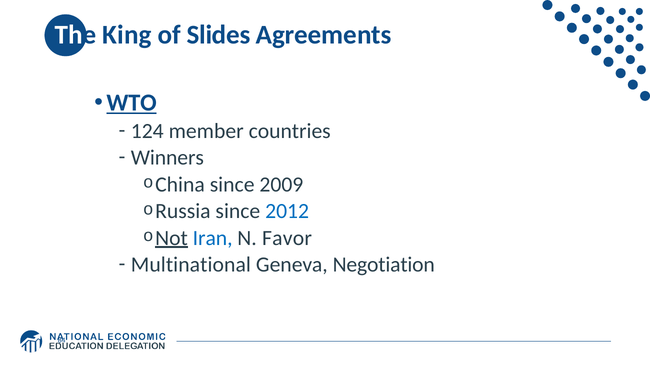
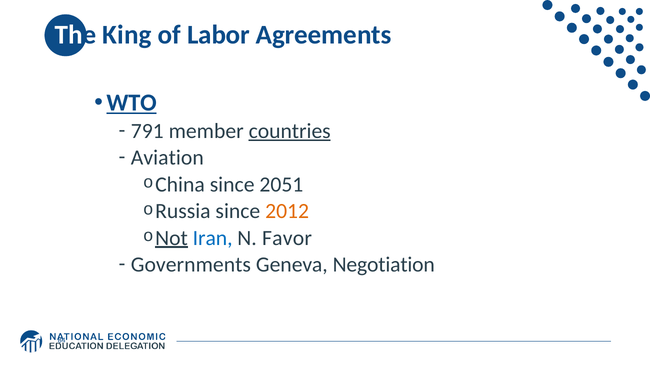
Slides: Slides -> Labor (218, 35)
124: 124 -> 791 (147, 131)
countries underline: none -> present (290, 131)
Winners: Winners -> Aviation (167, 158)
2009: 2009 -> 2051 (281, 185)
2012 colour: blue -> orange (287, 211)
Multinational: Multinational -> Governments (191, 265)
